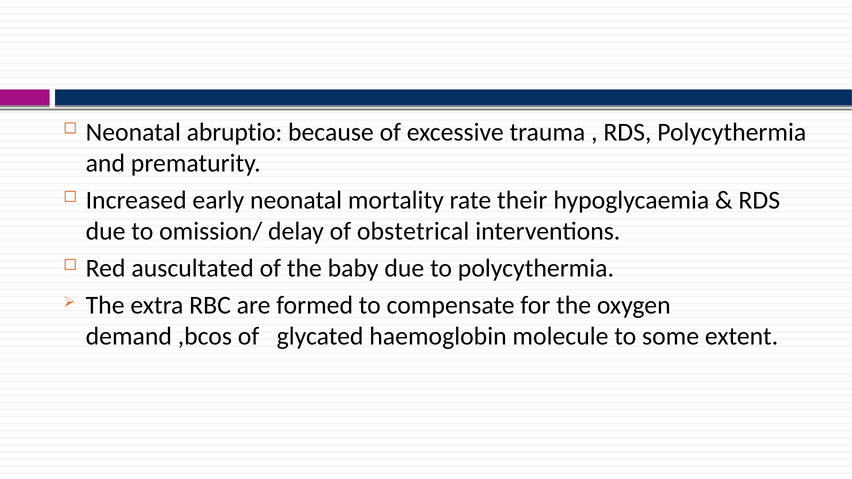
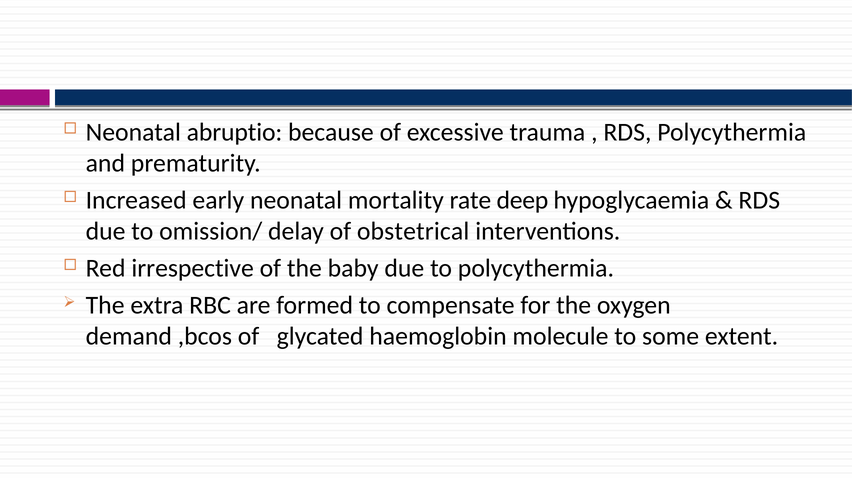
their: their -> deep (522, 200)
auscultated: auscultated -> irrespective (193, 268)
